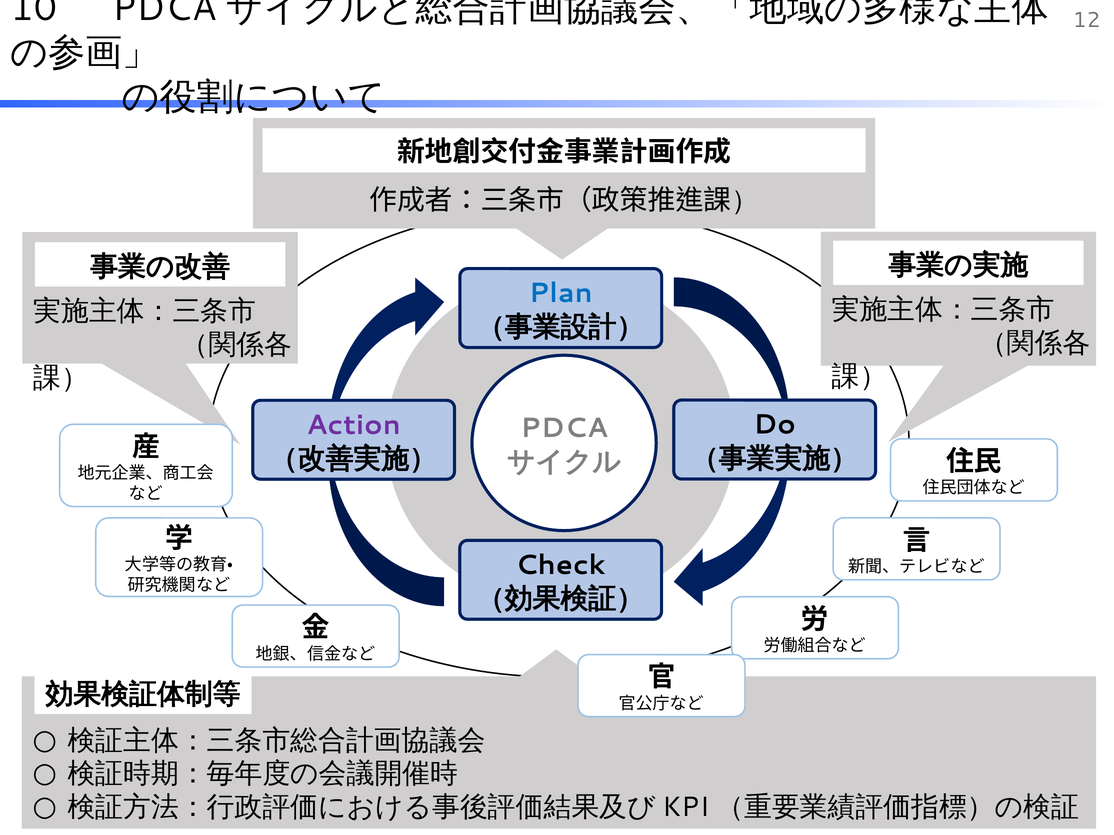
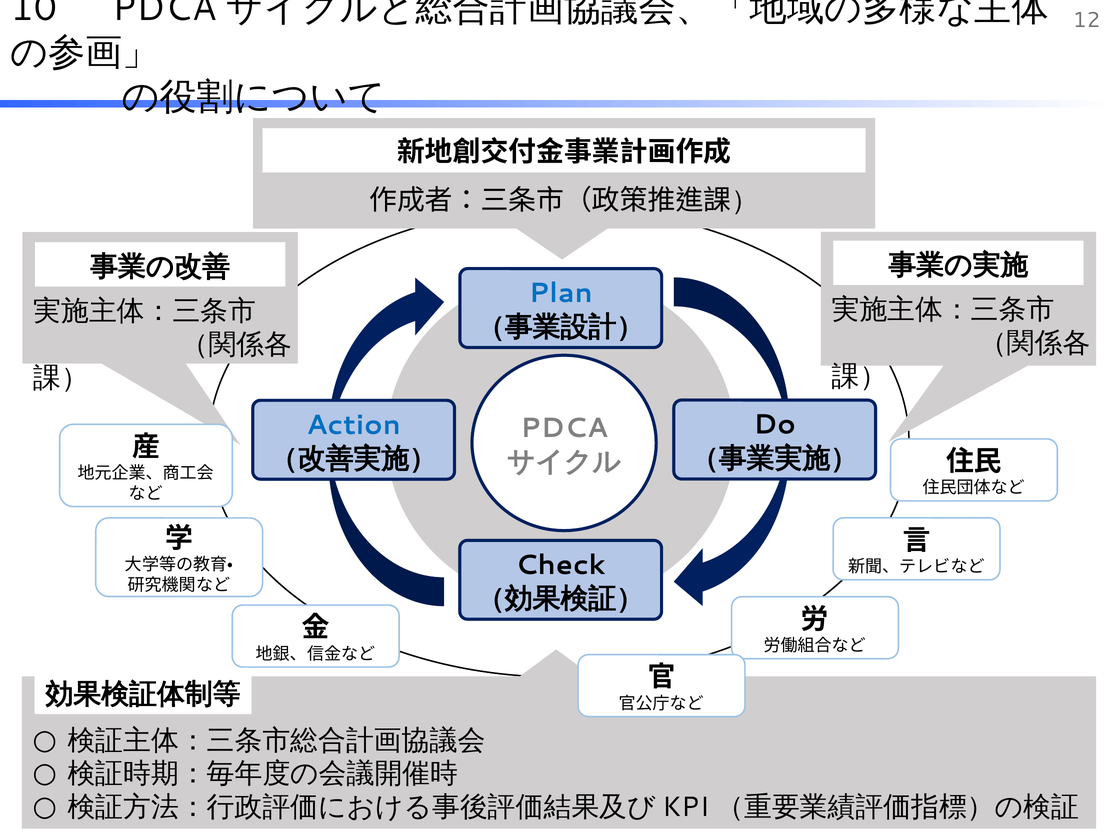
Action colour: purple -> blue (354, 425)
